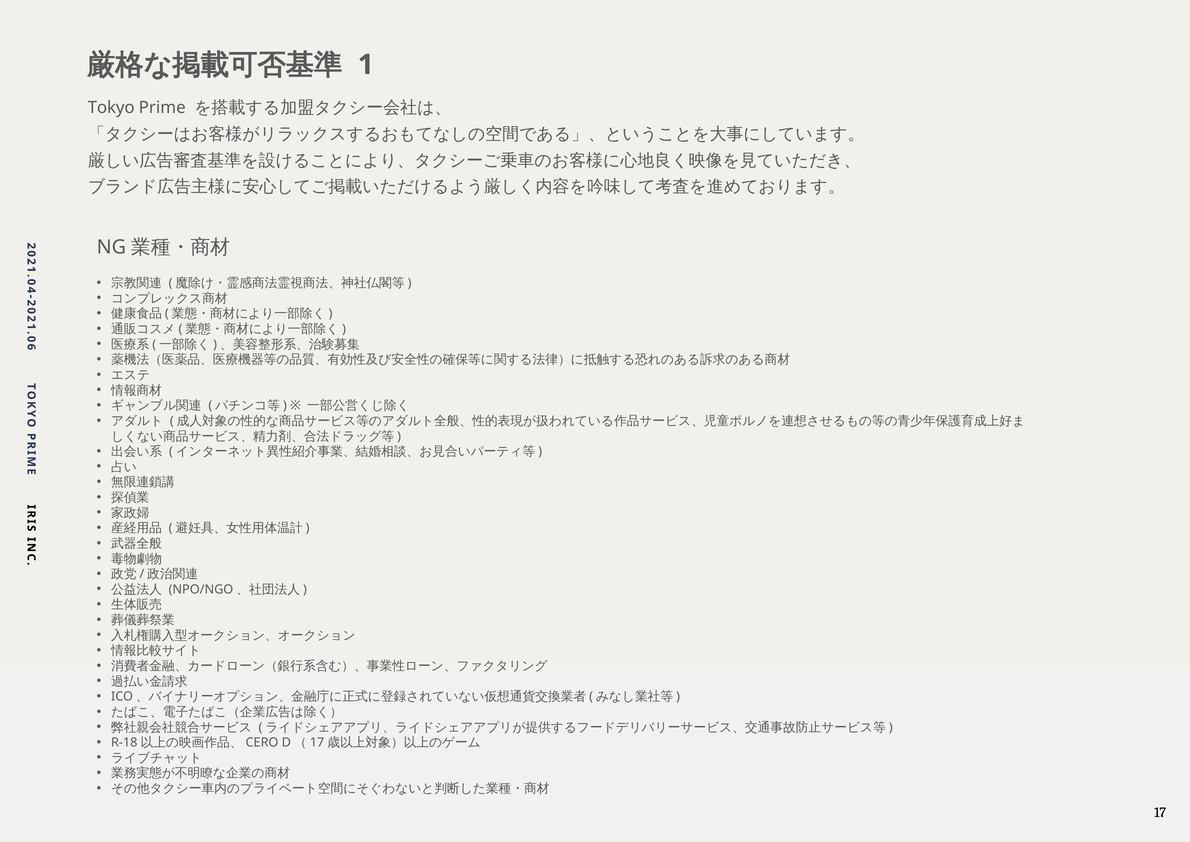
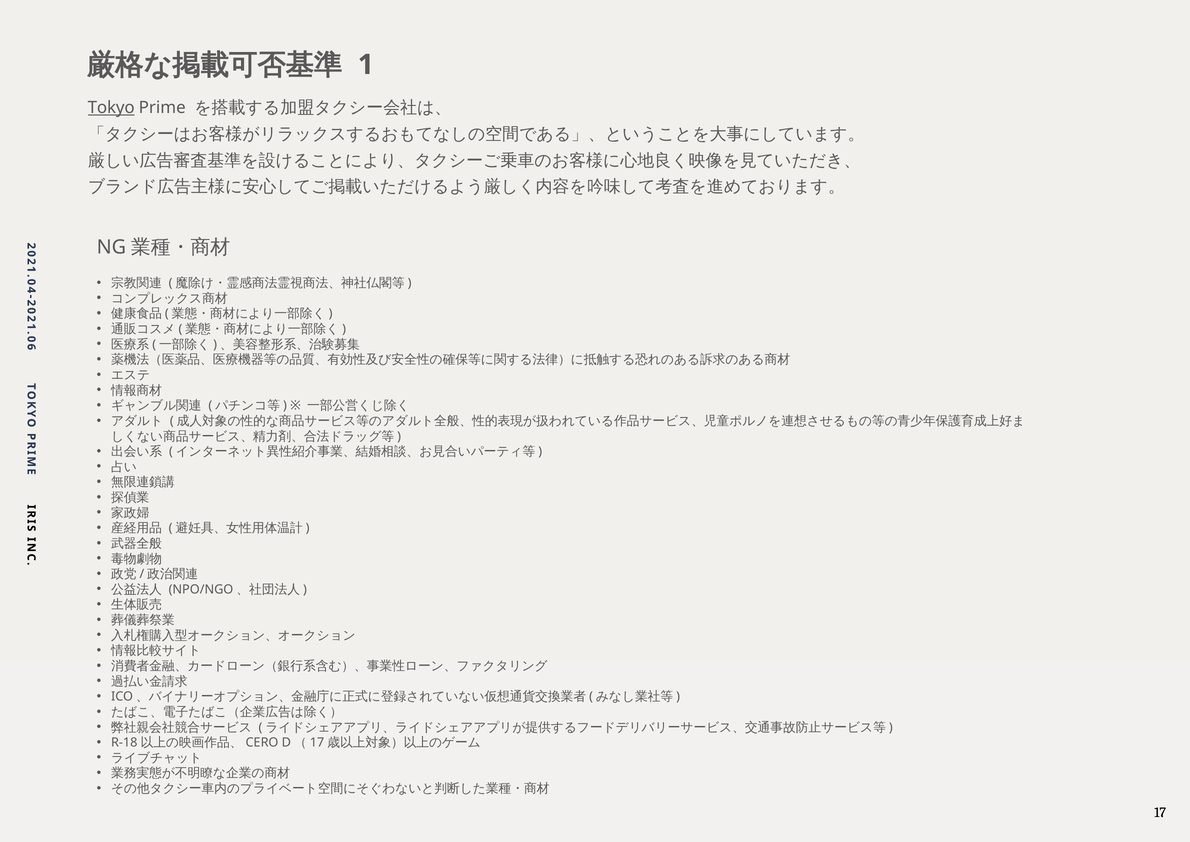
Tokyo underline: none -> present (111, 107)
